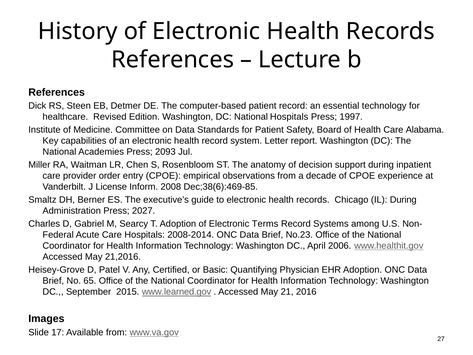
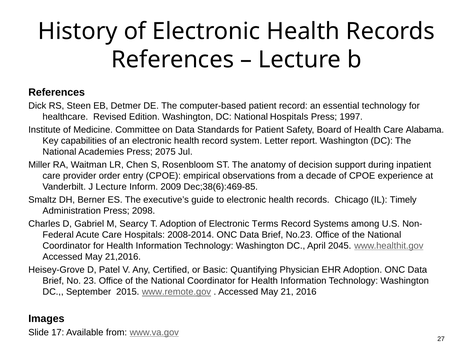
2093: 2093 -> 2075 (165, 152)
J License: License -> Lecture (111, 187)
2008: 2008 -> 2009 (171, 187)
IL During: During -> Timely (403, 200)
2027: 2027 -> 2098 (144, 211)
2006: 2006 -> 2045 (340, 246)
65: 65 -> 23 (90, 281)
www.learned.gov: www.learned.gov -> www.remote.gov (176, 292)
